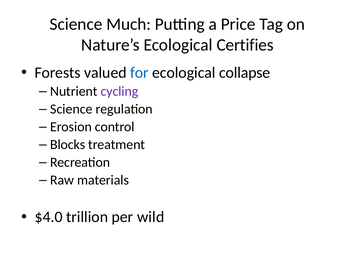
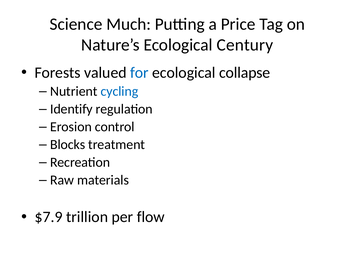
Certifies: Certifies -> Century (245, 45)
cycling colour: purple -> blue (119, 91)
Science: Science -> Identify (71, 109)
$4.0: $4.0 -> $7.9 (49, 216)
wild: wild -> flow (151, 216)
